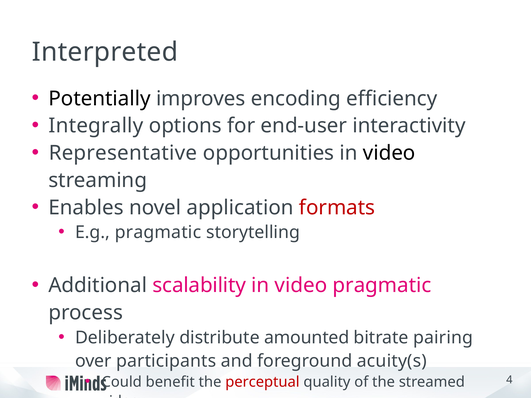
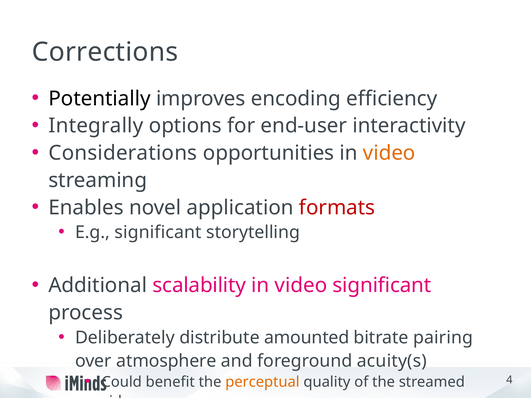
Interpreted: Interpreted -> Corrections (105, 52)
Representative: Representative -> Considerations (123, 153)
video colour: black -> orange (389, 153)
E.g pragmatic: pragmatic -> significant (158, 233)
video pragmatic: pragmatic -> significant (382, 286)
participants: participants -> atmosphere (166, 361)
perceptual colour: red -> orange (262, 382)
